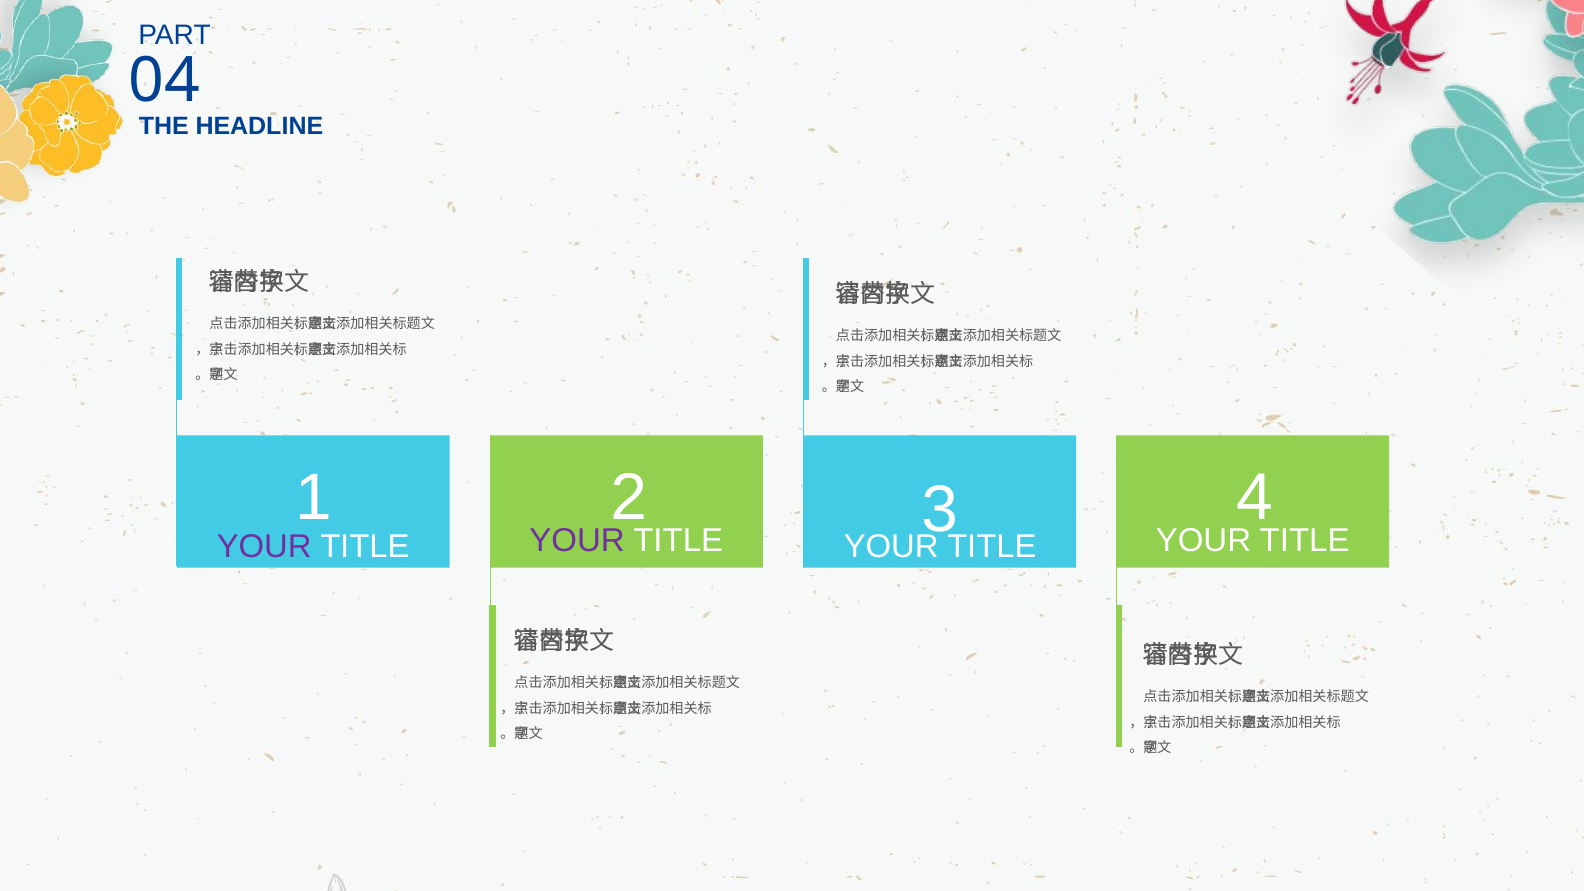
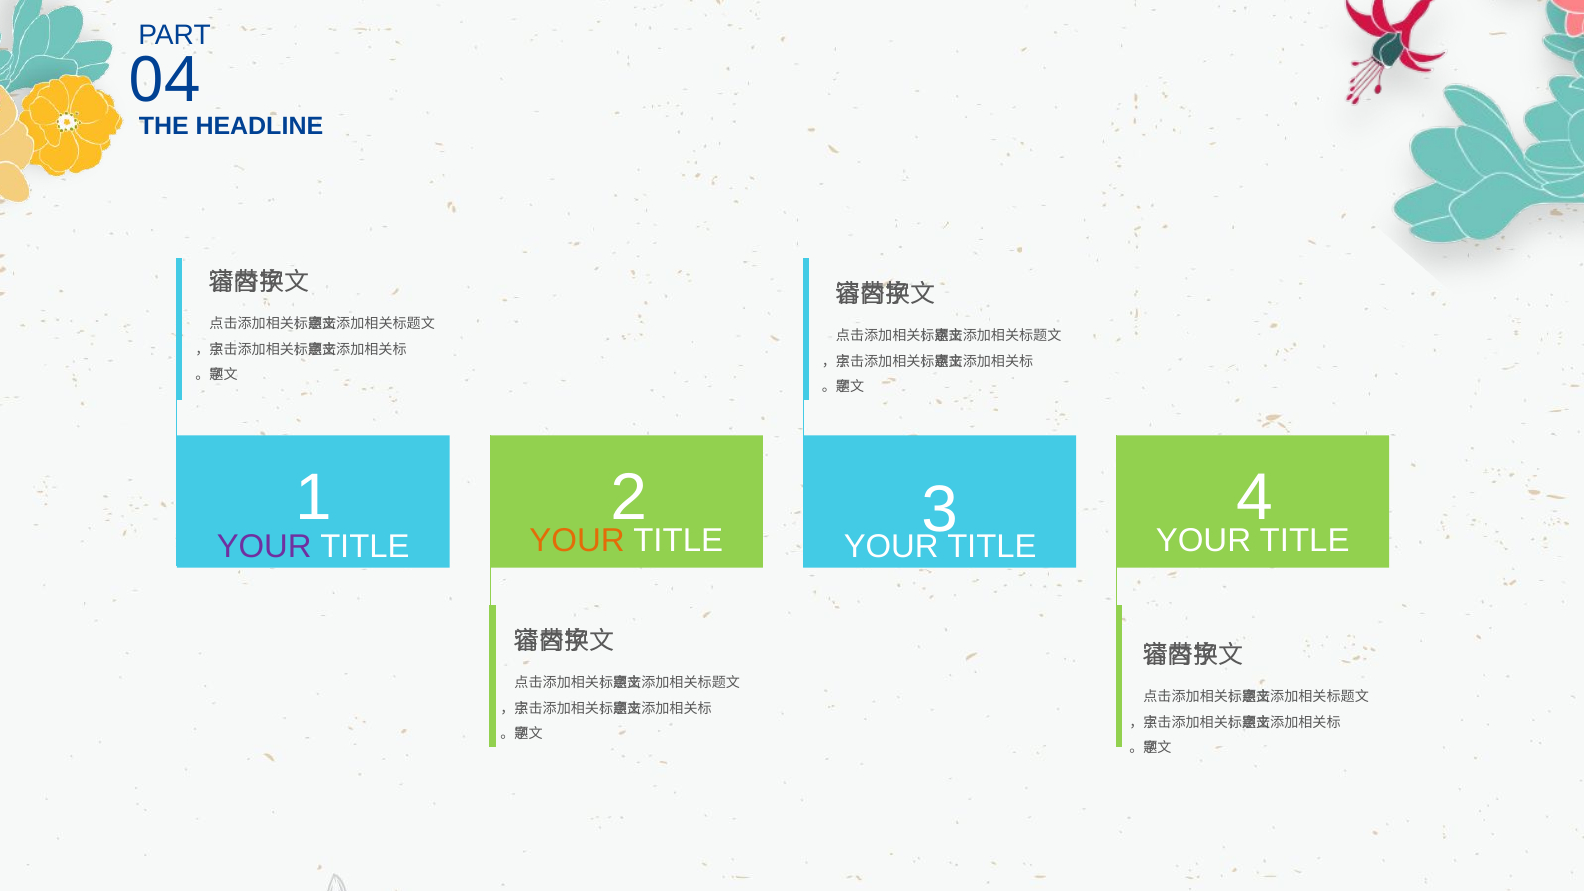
YOUR colour: purple -> orange (577, 541)
